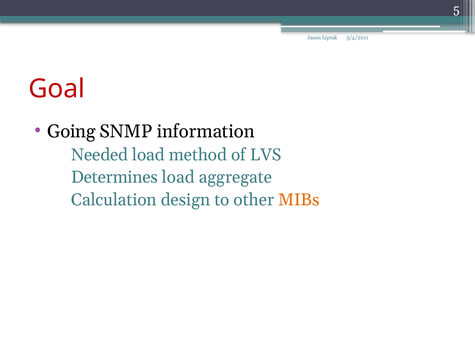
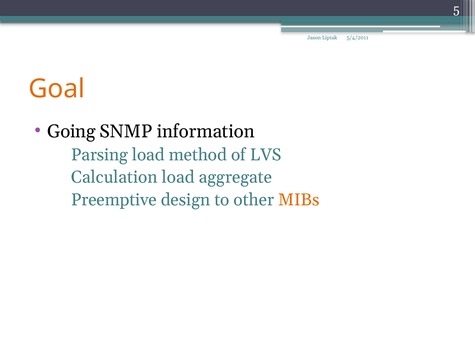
Goal colour: red -> orange (57, 89)
Needed: Needed -> Parsing (100, 155)
Determines: Determines -> Calculation (114, 177)
Calculation: Calculation -> Preemptive (114, 200)
